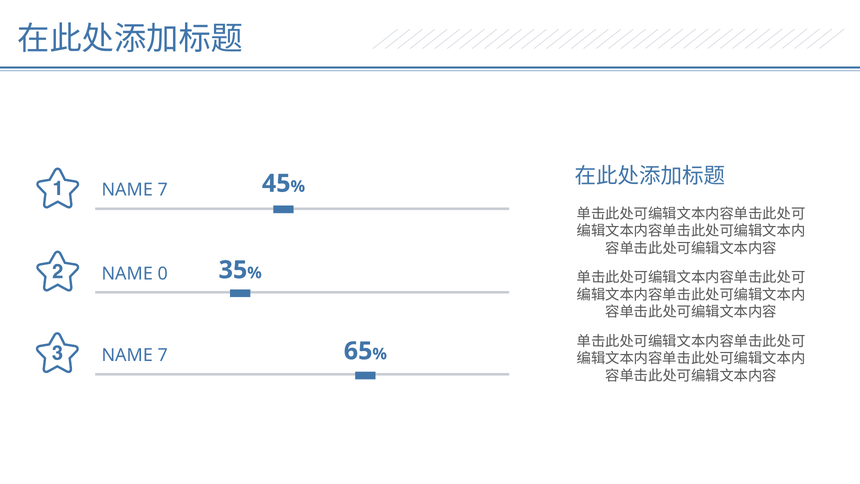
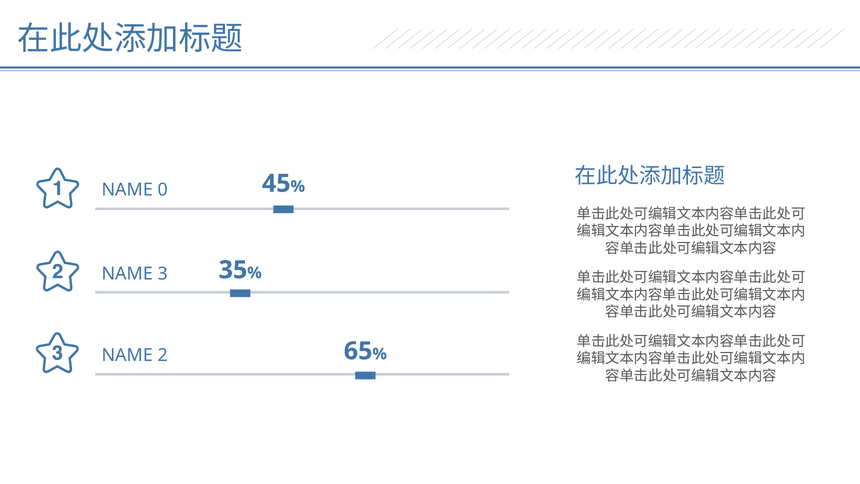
7: 7 -> 0 (163, 190)
0: 0 -> 3 (163, 274)
7: 7 -> 2 (163, 355)
